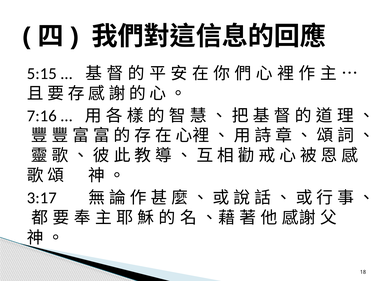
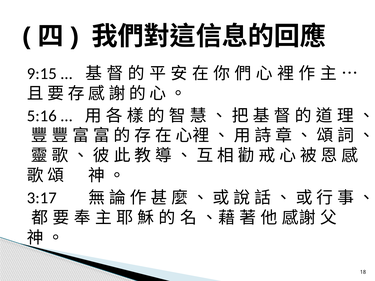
5:15: 5:15 -> 9:15 (42, 74)
7:16: 7:16 -> 5:16 (42, 116)
